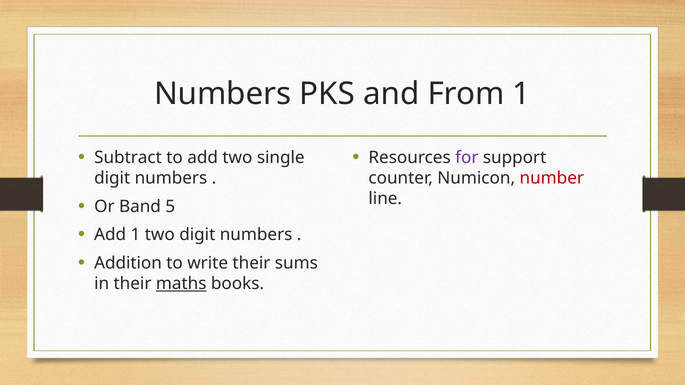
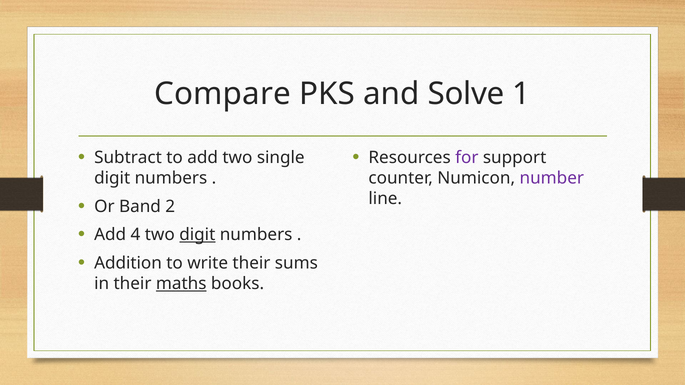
Numbers: Numbers -> Compare (223, 94)
From: From -> Solve (466, 94)
number colour: red -> purple (552, 178)
5: 5 -> 2 (170, 207)
Add 1: 1 -> 4 (135, 235)
digit underline: none -> present (197, 235)
